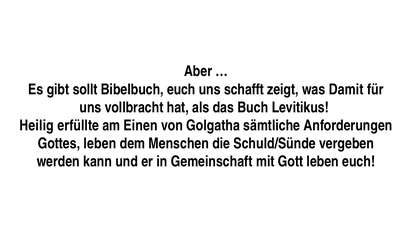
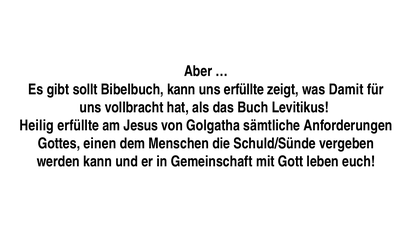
Bibelbuch euch: euch -> kann (181, 89)
uns schafft: schafft -> erfüllte (244, 89)
Einen: Einen -> Jesus (141, 125)
Gottes leben: leben -> einen (100, 143)
